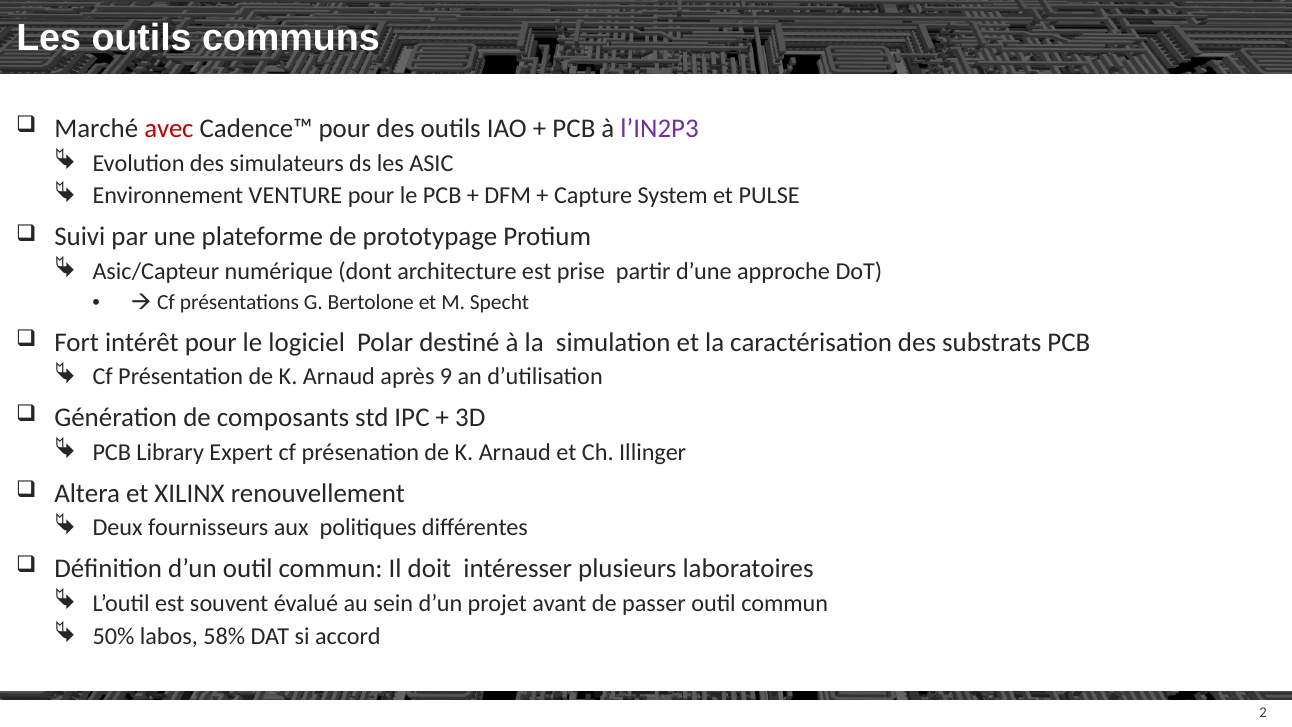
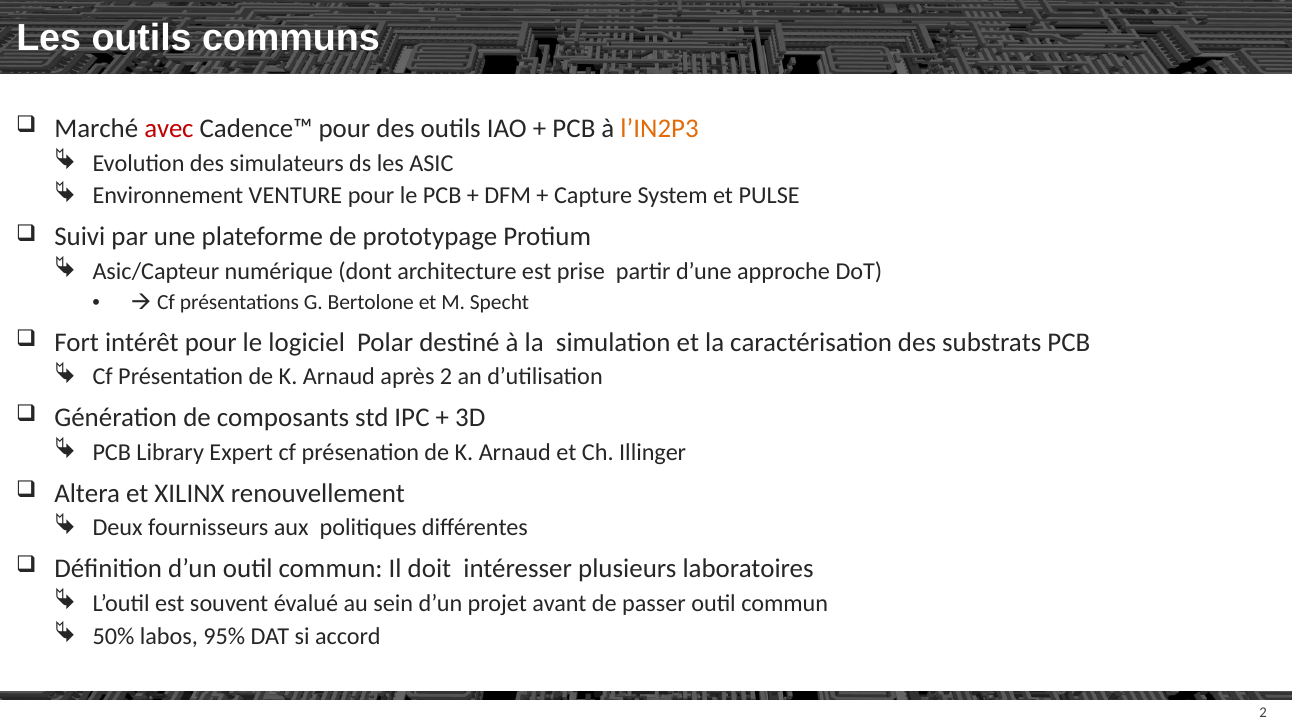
l’IN2P3 colour: purple -> orange (660, 129)
après 9: 9 -> 2 (446, 377)
58%: 58% -> 95% (224, 636)
